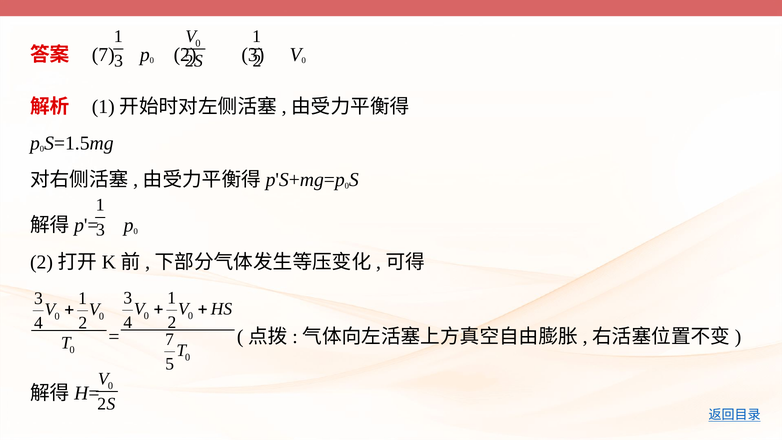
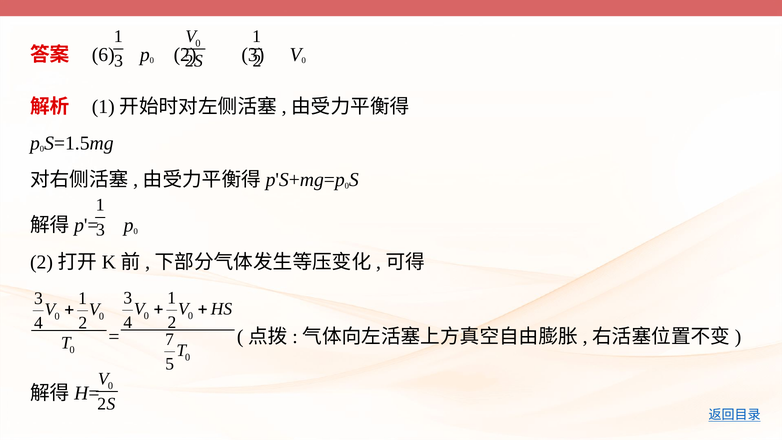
7: 7 -> 6 (103, 55)
